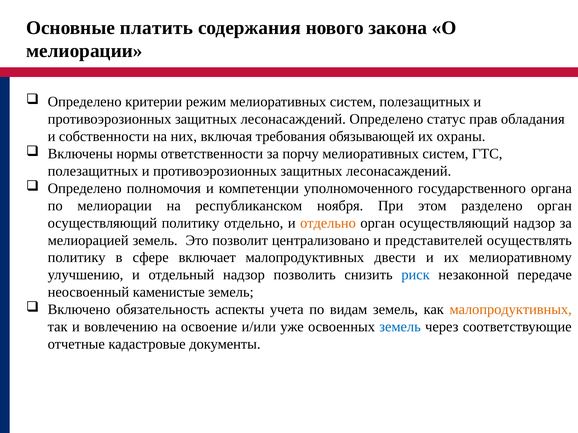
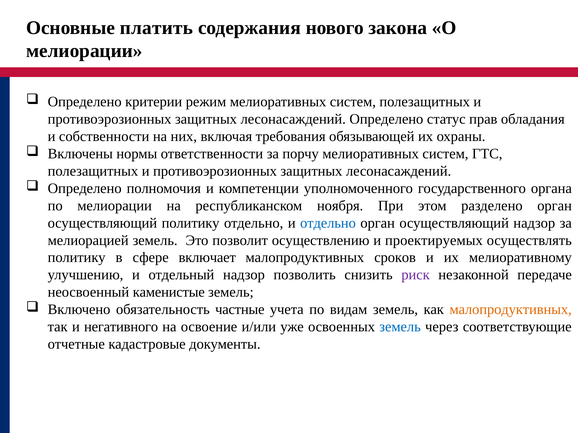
отдельно colour: orange -> blue (328, 223)
централизовано: централизовано -> осуществлению (321, 241)
представителей: представителей -> проектируемых (434, 241)
двести: двести -> сроков (395, 258)
риск colour: blue -> purple (416, 275)
аспекты: аспекты -> частные (240, 310)
вовлечению: вовлечению -> негативного (121, 327)
